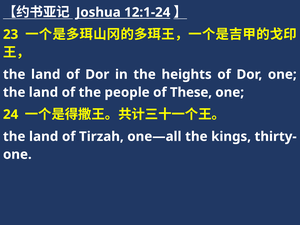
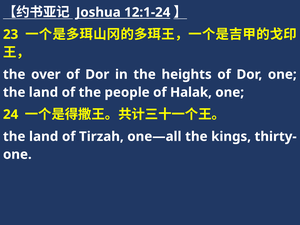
land: land -> over (46, 74)
These: These -> Halak (191, 92)
